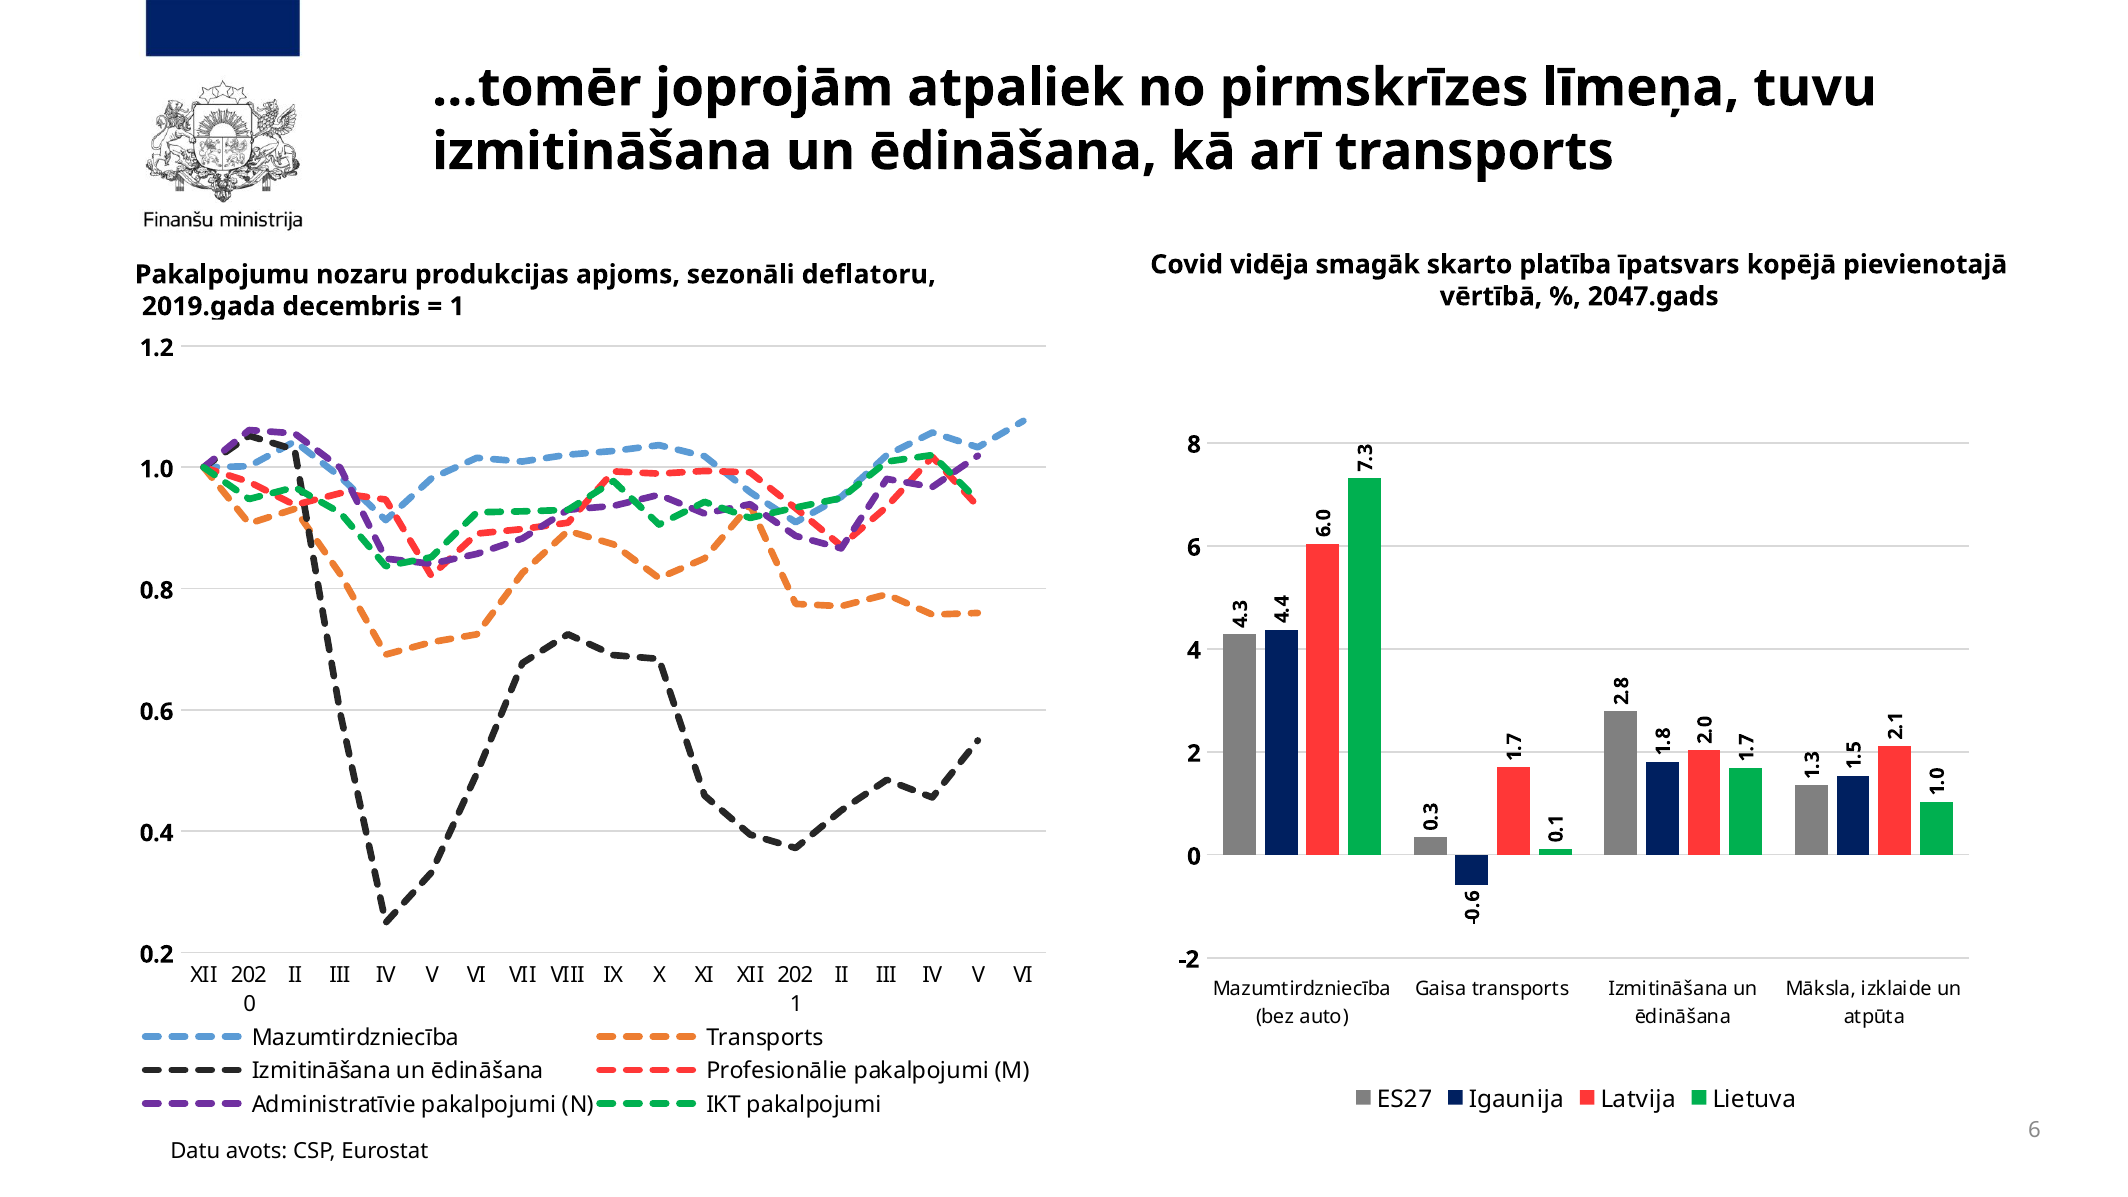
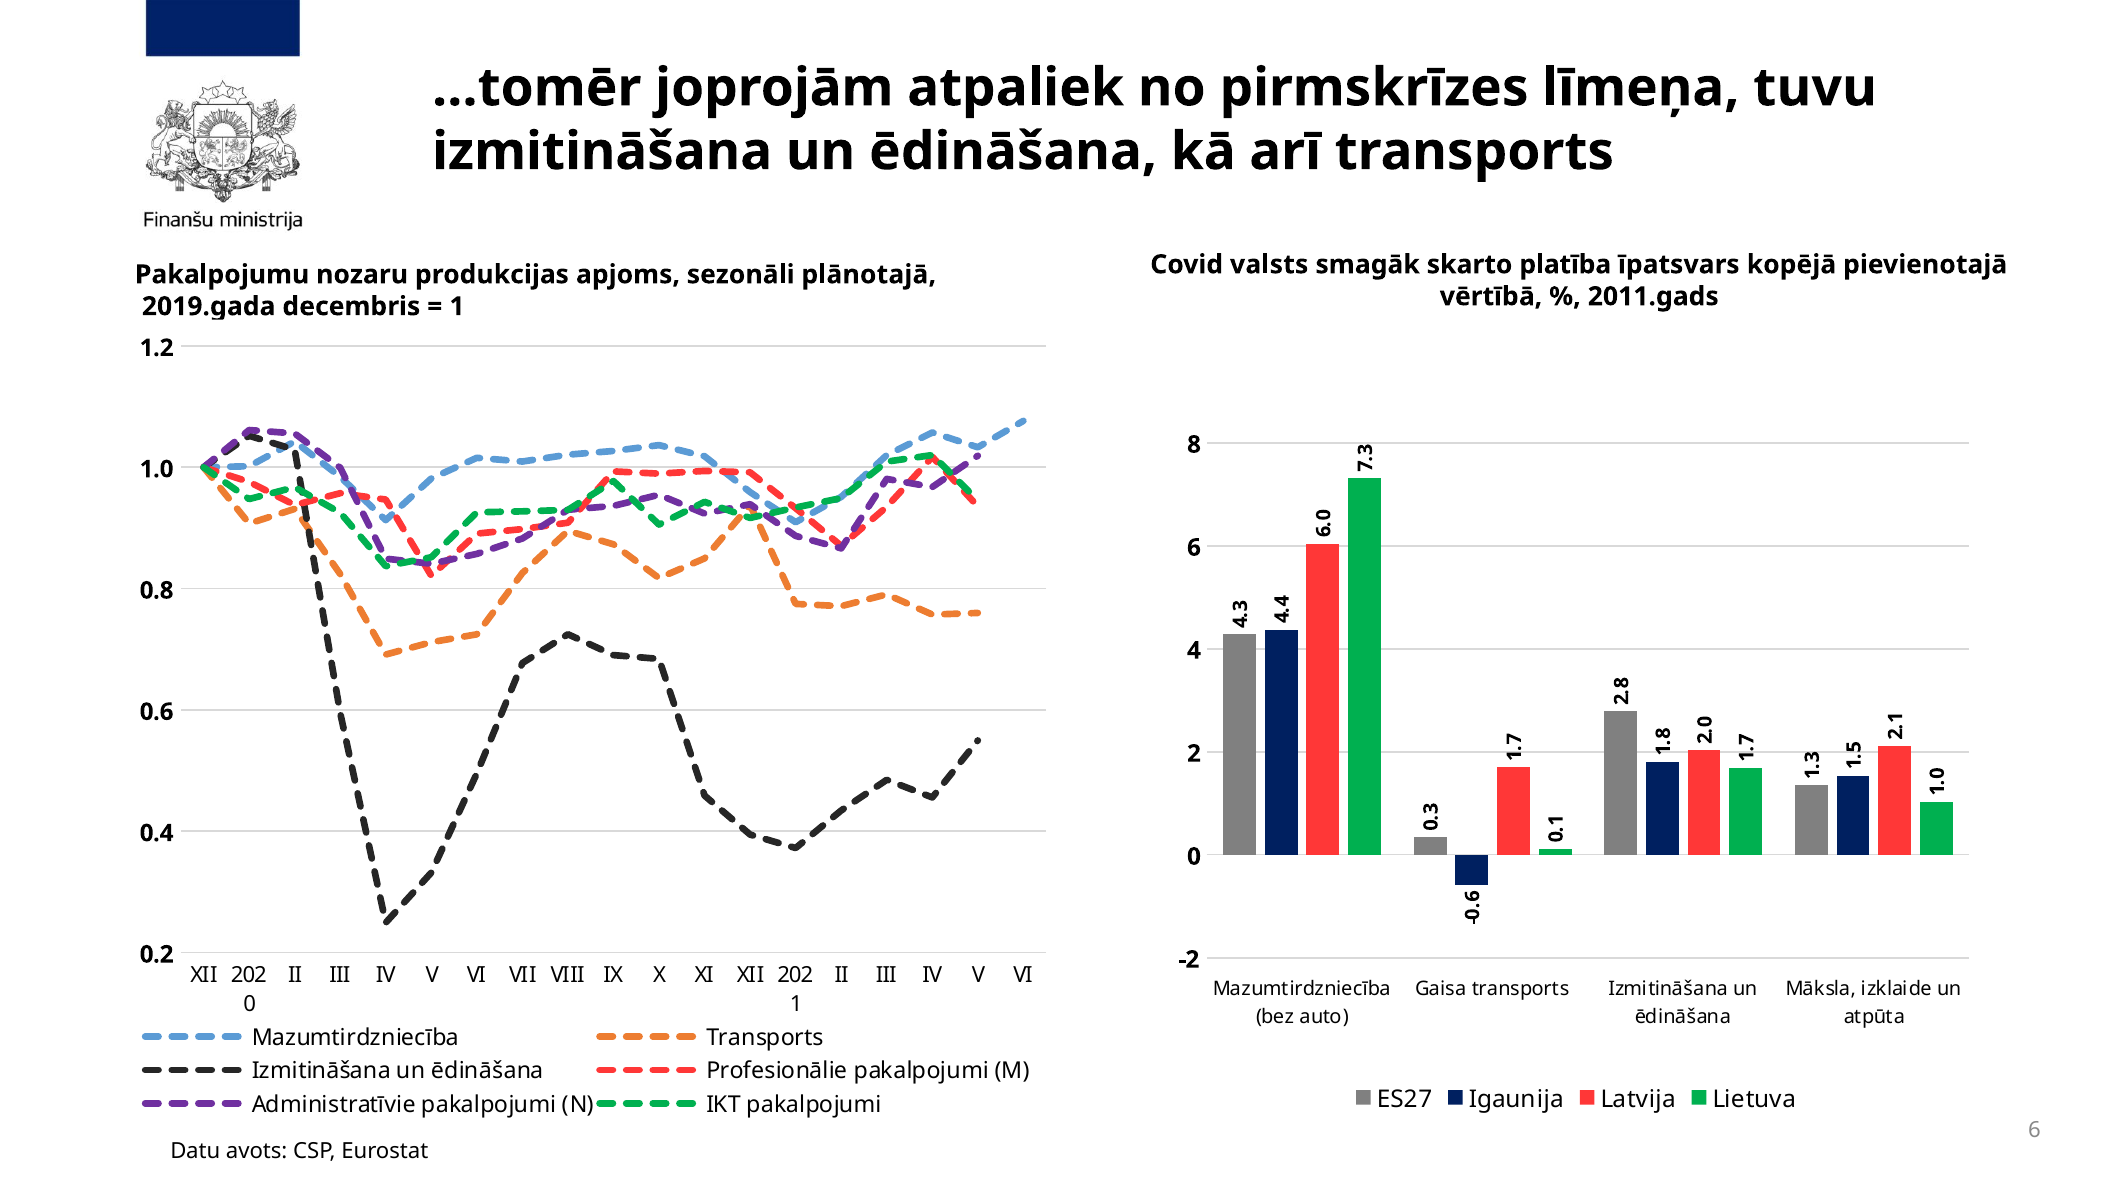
vidēja: vidēja -> valsts (1269, 265)
deflatoru: deflatoru -> plānotajā (869, 275)
2047.gads: 2047.gads -> 2011.gads (1653, 296)
